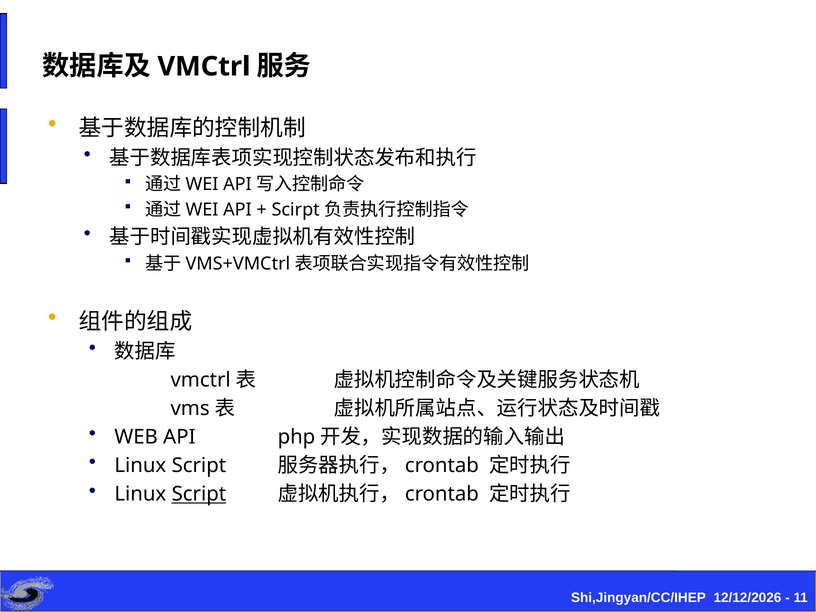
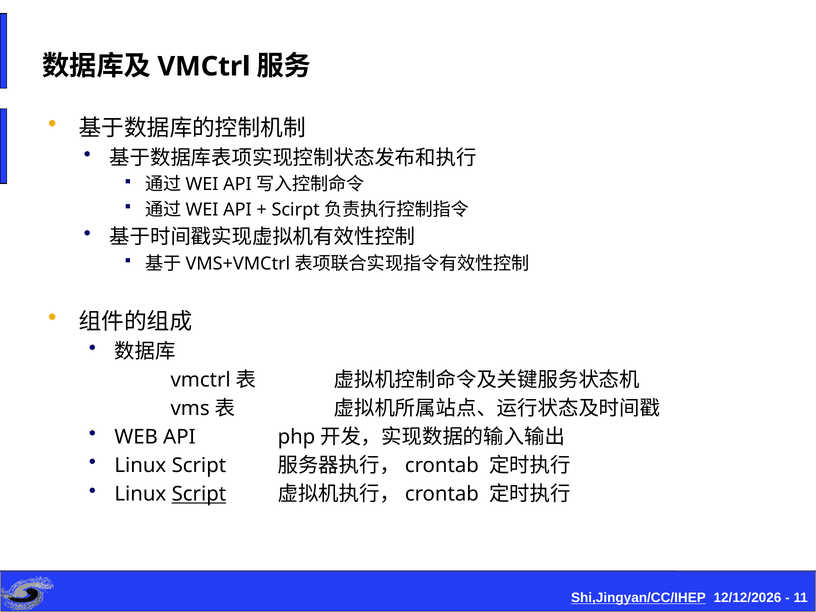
Shi,Jingyan/CC/IHEP underline: none -> present (638, 598)
